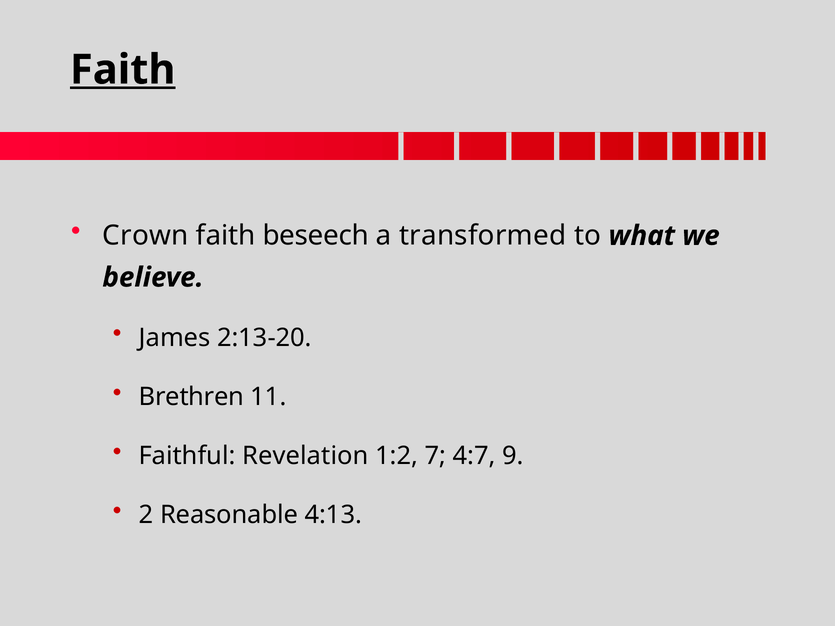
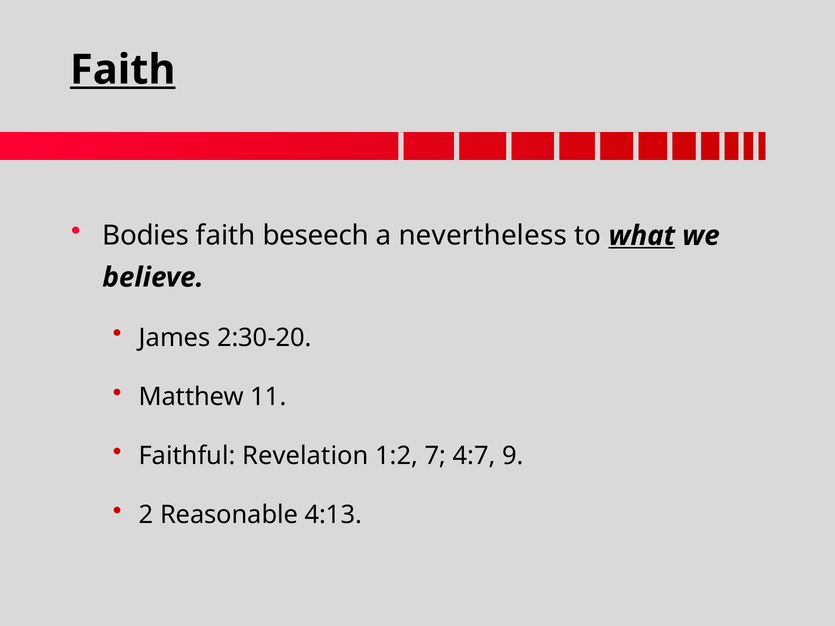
Crown: Crown -> Bodies (146, 236)
transformed: transformed -> nevertheless (483, 236)
what underline: none -> present (642, 236)
2:13-20: 2:13-20 -> 2:30-20 (264, 338)
Brethren: Brethren -> Matthew (191, 397)
